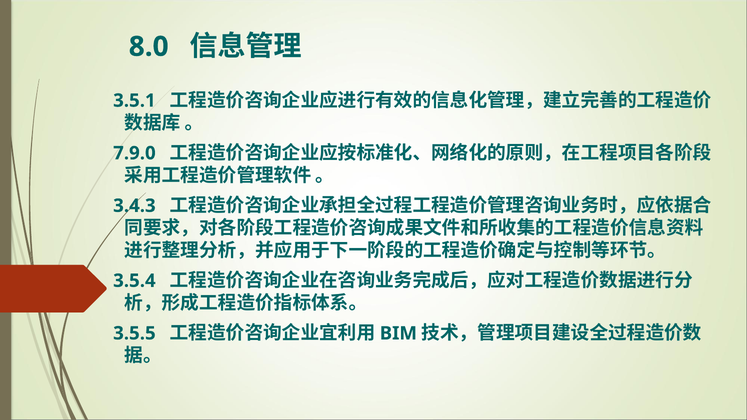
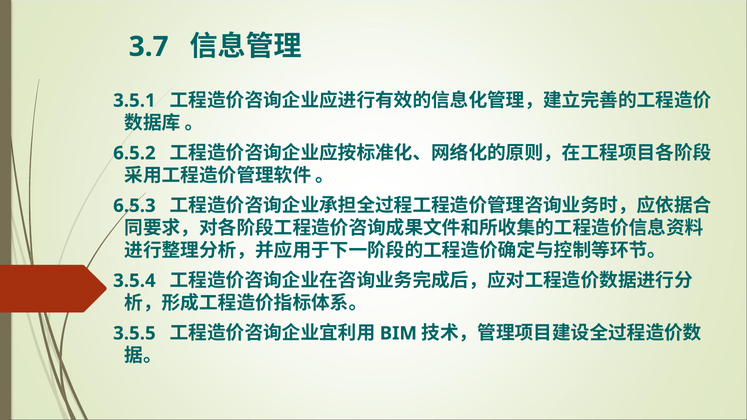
8.0: 8.0 -> 3.7 (149, 47)
7.9.0: 7.9.0 -> 6.5.2 (134, 153)
3.4.3: 3.4.3 -> 6.5.3 (134, 206)
